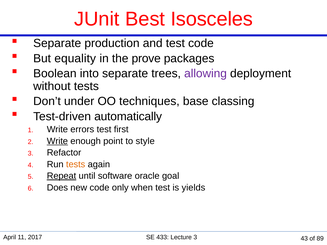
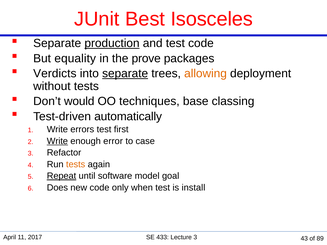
production underline: none -> present (112, 43)
Boolean: Boolean -> Verdicts (55, 74)
separate underline: none -> present (125, 74)
allowing colour: purple -> orange (206, 74)
under: under -> would (79, 101)
point: point -> error (113, 141)
style: style -> case (145, 141)
oracle: oracle -> model (147, 176)
yields: yields -> install (193, 188)
